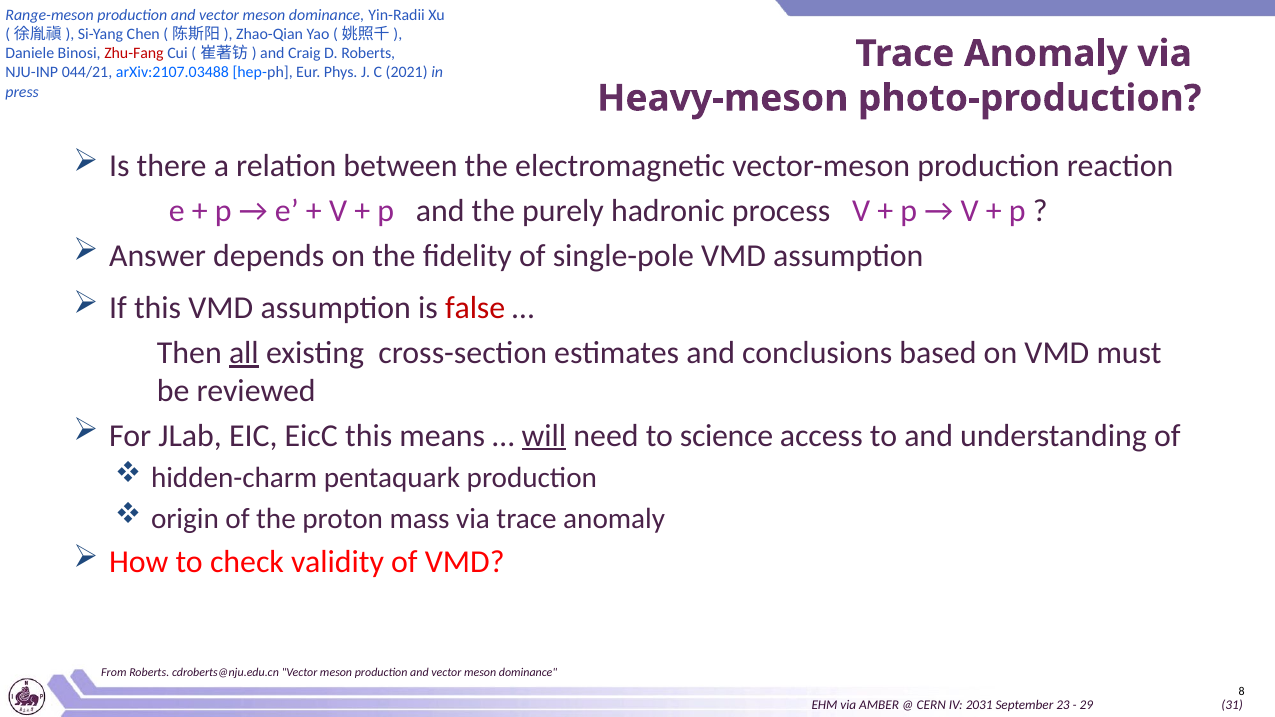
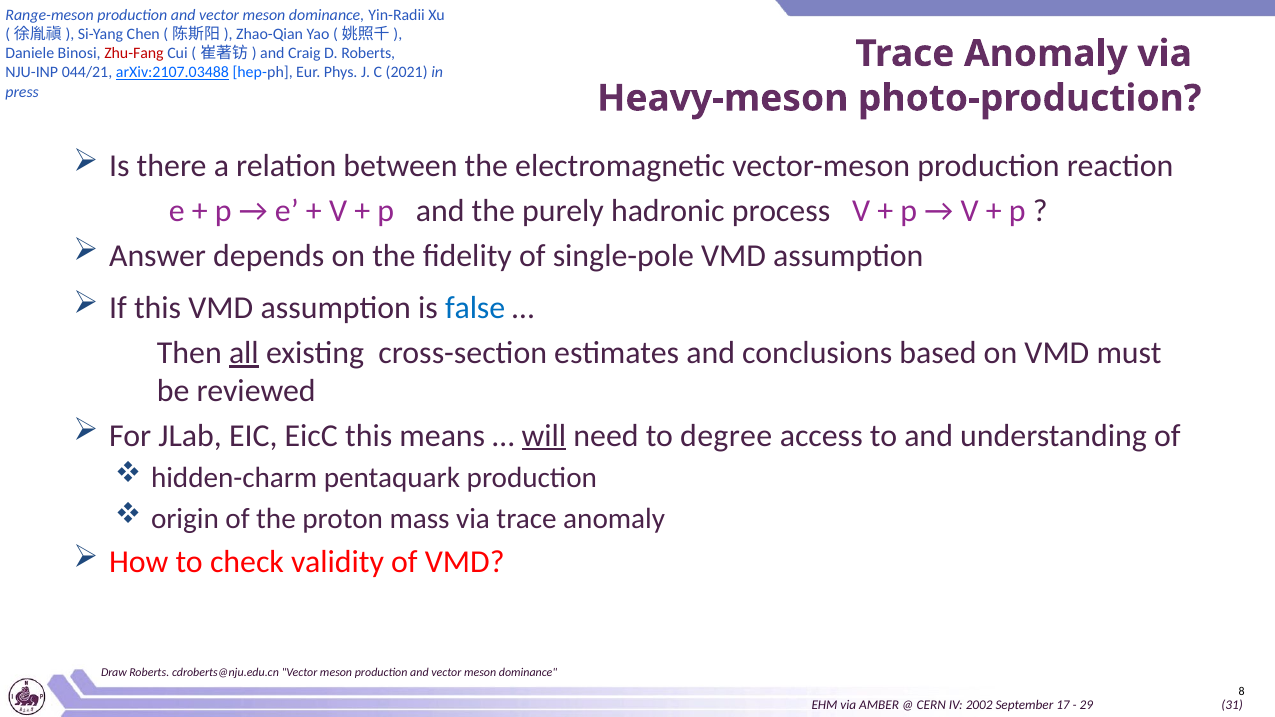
arXiv:2107.03488 underline: none -> present (172, 73)
false colour: red -> blue (475, 308)
science: science -> degree (726, 436)
From: From -> Draw (114, 672)
2031: 2031 -> 2002 (979, 705)
23: 23 -> 17 (1063, 705)
